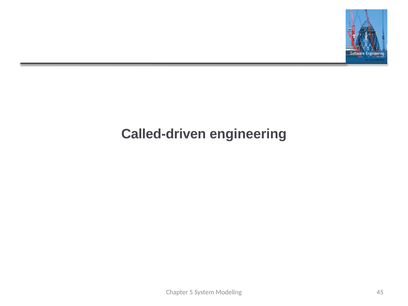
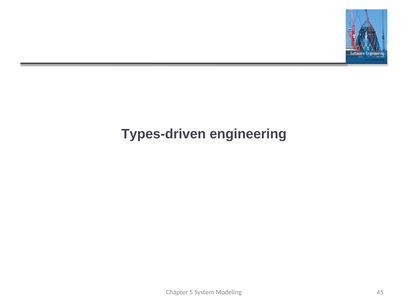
Called-driven: Called-driven -> Types-driven (164, 134)
